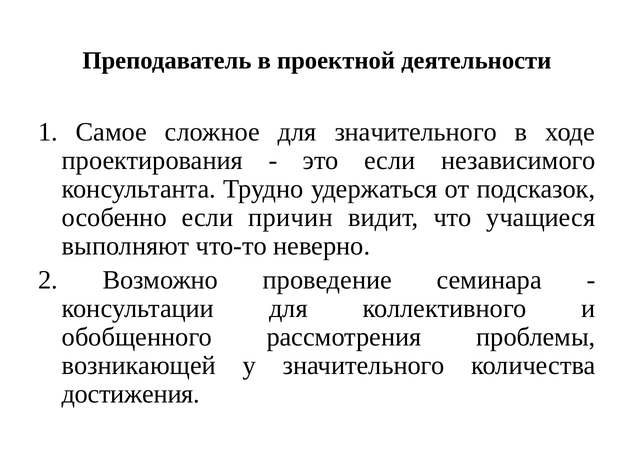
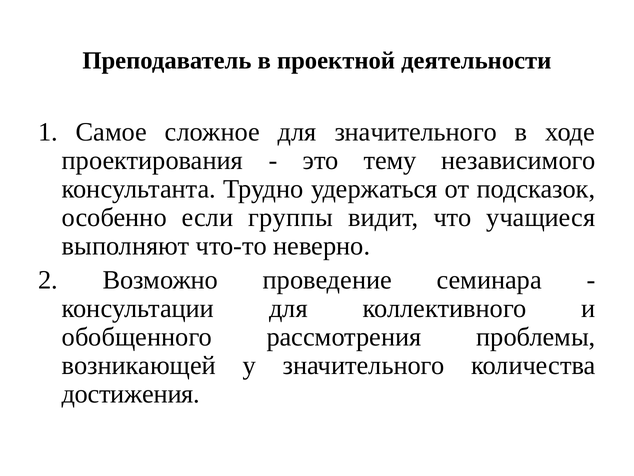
это если: если -> тему (390, 160)
причин: причин -> группы (291, 217)
